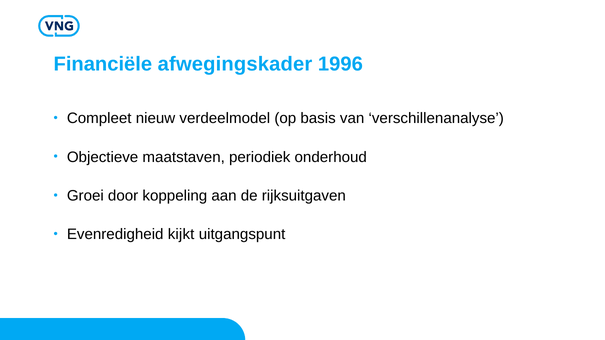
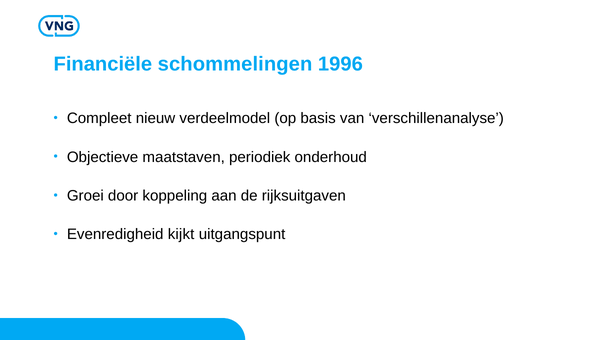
afwegingskader: afwegingskader -> schommelingen (235, 64)
